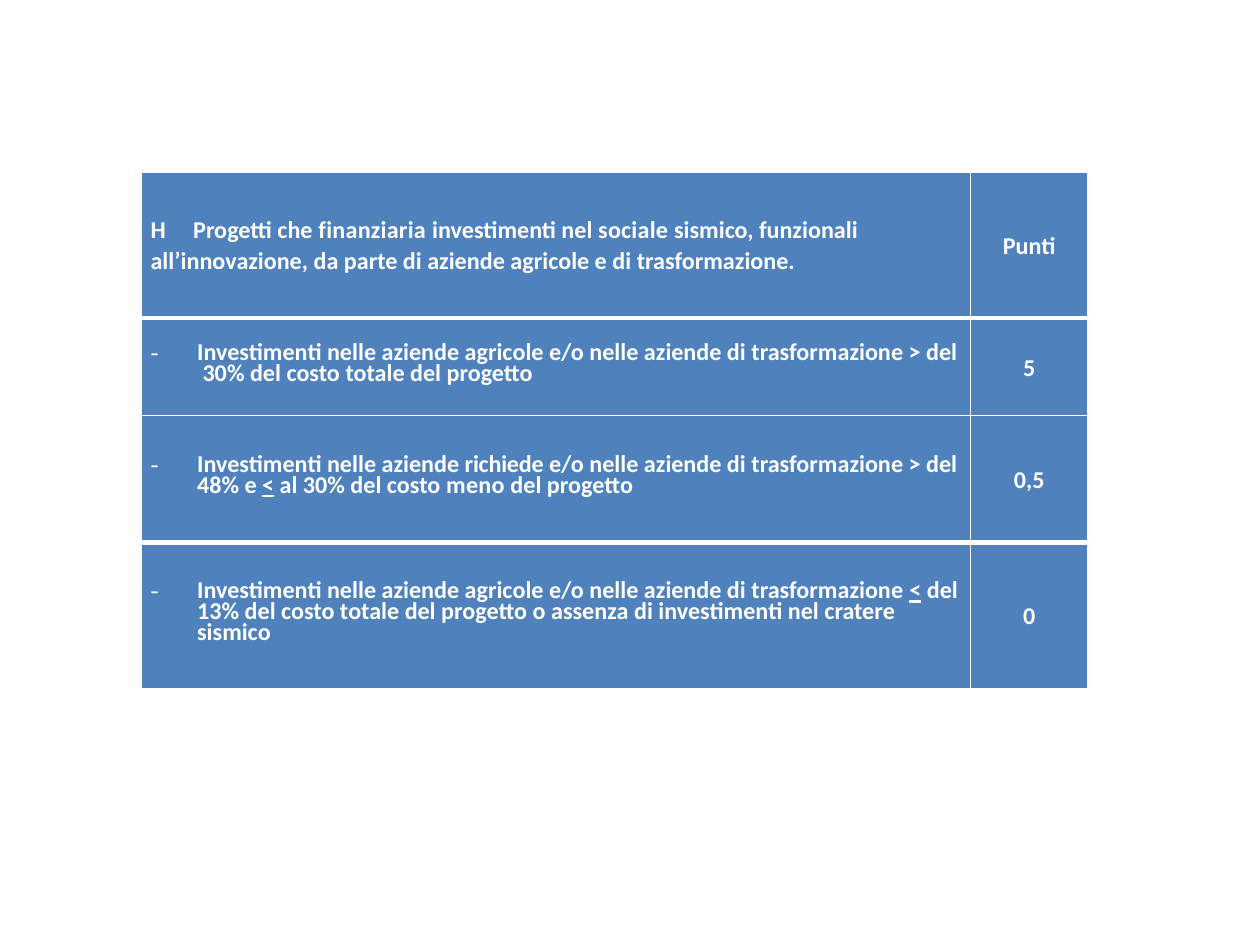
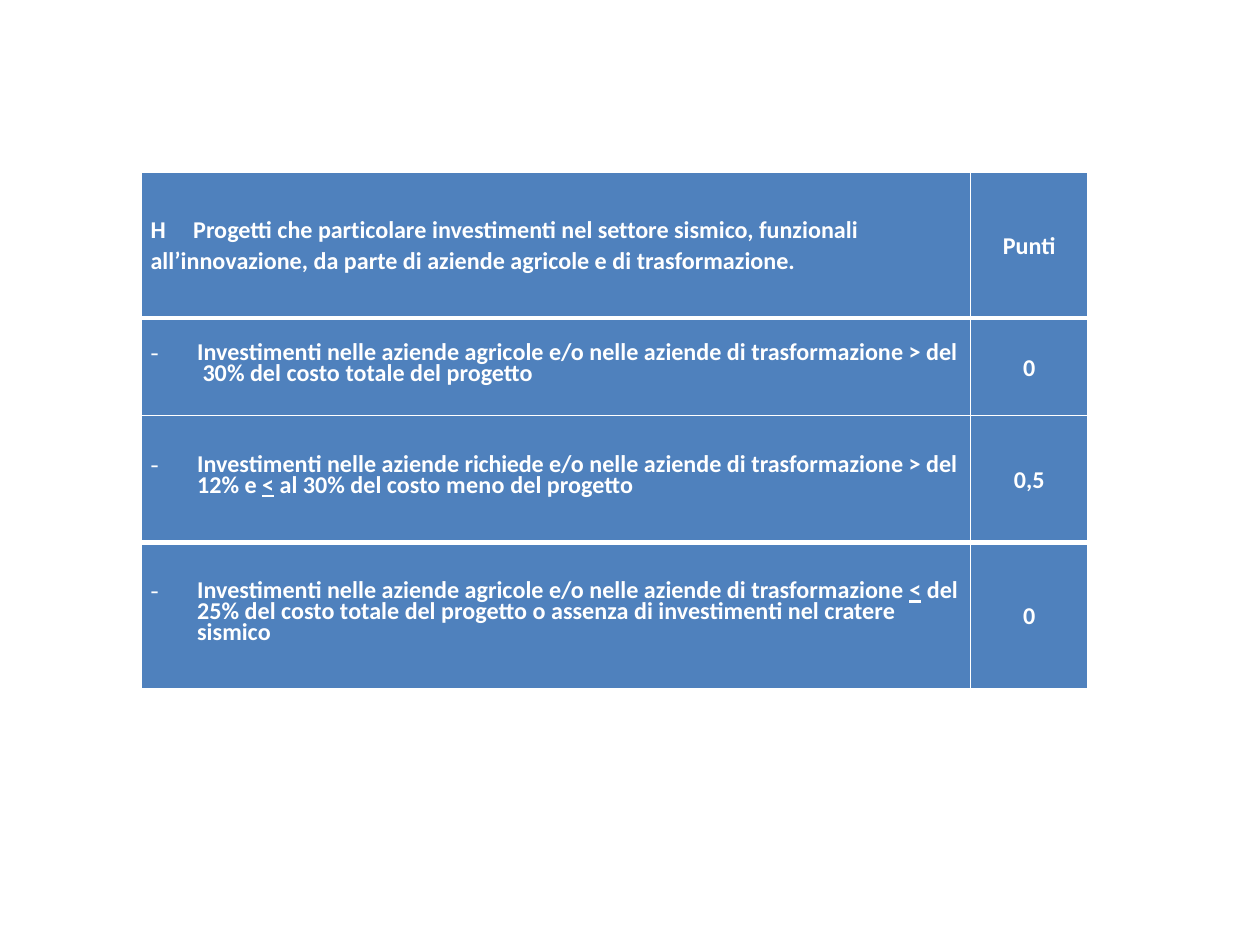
finanziaria: finanziaria -> particolare (372, 231)
sociale: sociale -> settore (633, 231)
progetto 5: 5 -> 0 (1029, 368)
48%: 48% -> 12% (218, 486)
13%: 13% -> 25% (218, 612)
